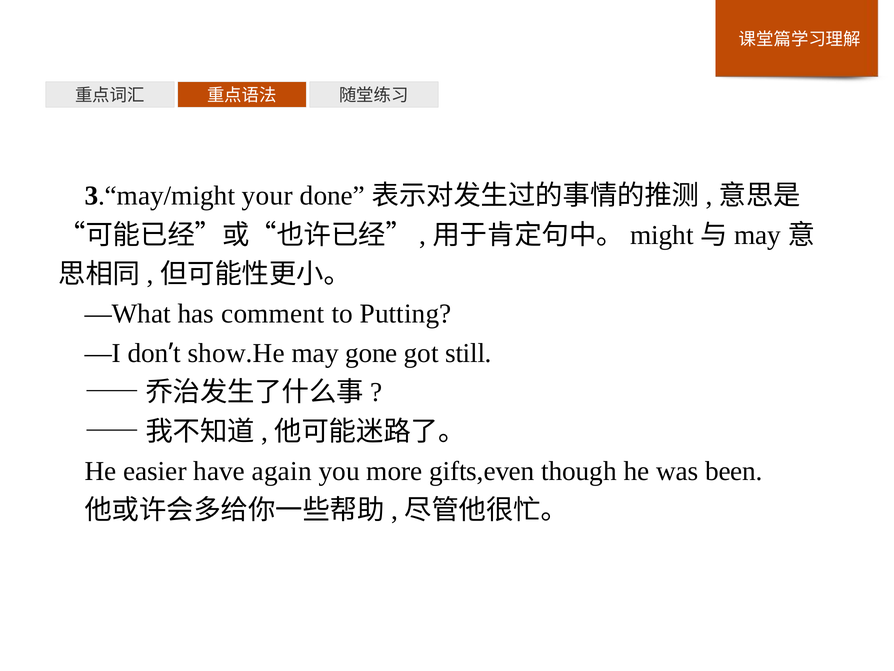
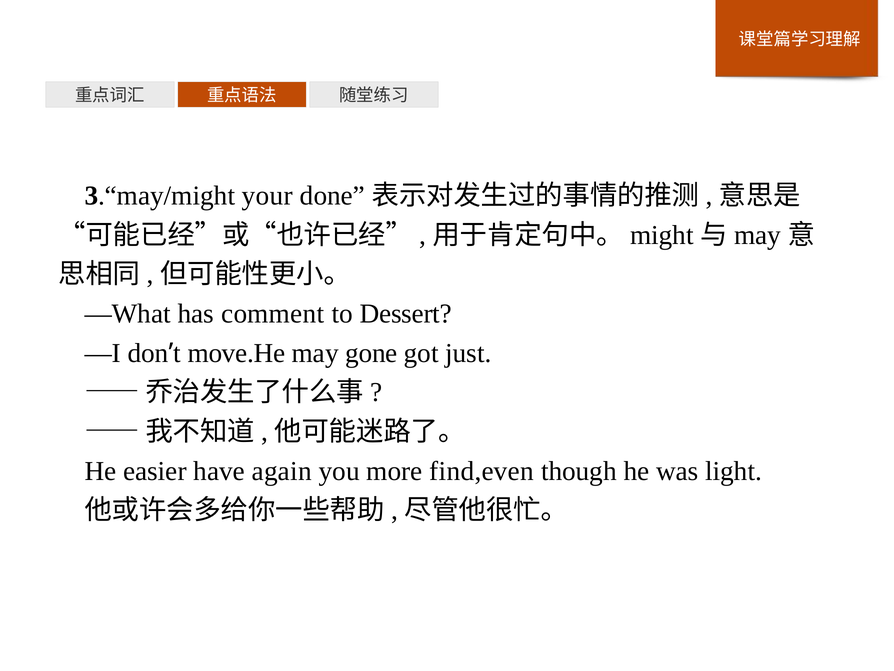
Putting: Putting -> Dessert (406, 313)
show.He: show.He -> move.He (236, 353)
still: still -> just (468, 353)
gifts,even: gifts,even -> find,even (482, 471)
been: been -> light (734, 471)
